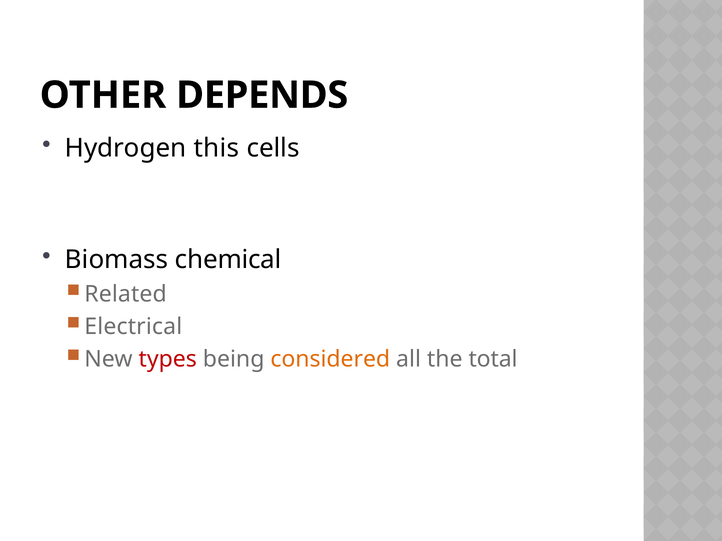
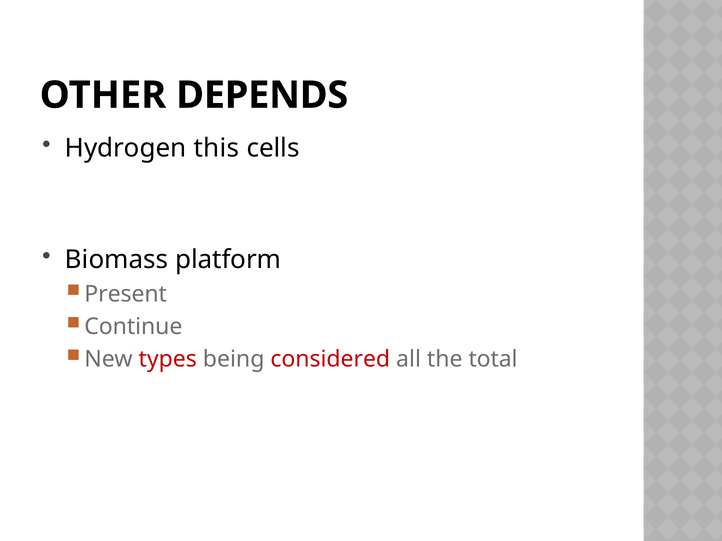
chemical: chemical -> platform (228, 260)
Related: Related -> Present (126, 294)
Electrical: Electrical -> Continue (133, 327)
considered colour: orange -> red (330, 360)
